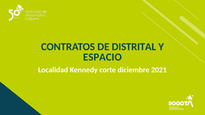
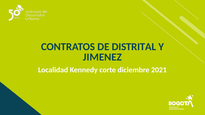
ESPACIO: ESPACIO -> JIMENEZ (102, 57)
